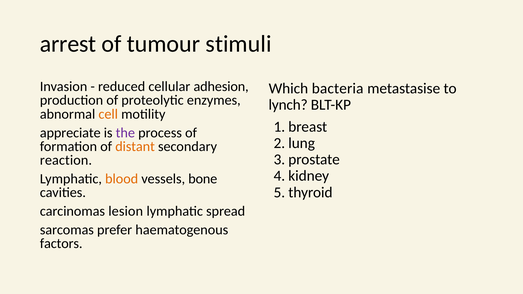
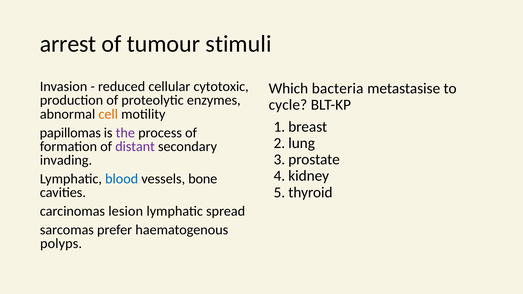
adhesion: adhesion -> cytotoxic (221, 87)
lynch: lynch -> cycle (288, 105)
appreciate: appreciate -> papillomas (70, 133)
distant colour: orange -> purple (135, 147)
reaction: reaction -> invading (66, 160)
blood colour: orange -> blue (122, 179)
factors: factors -> polyps (61, 244)
